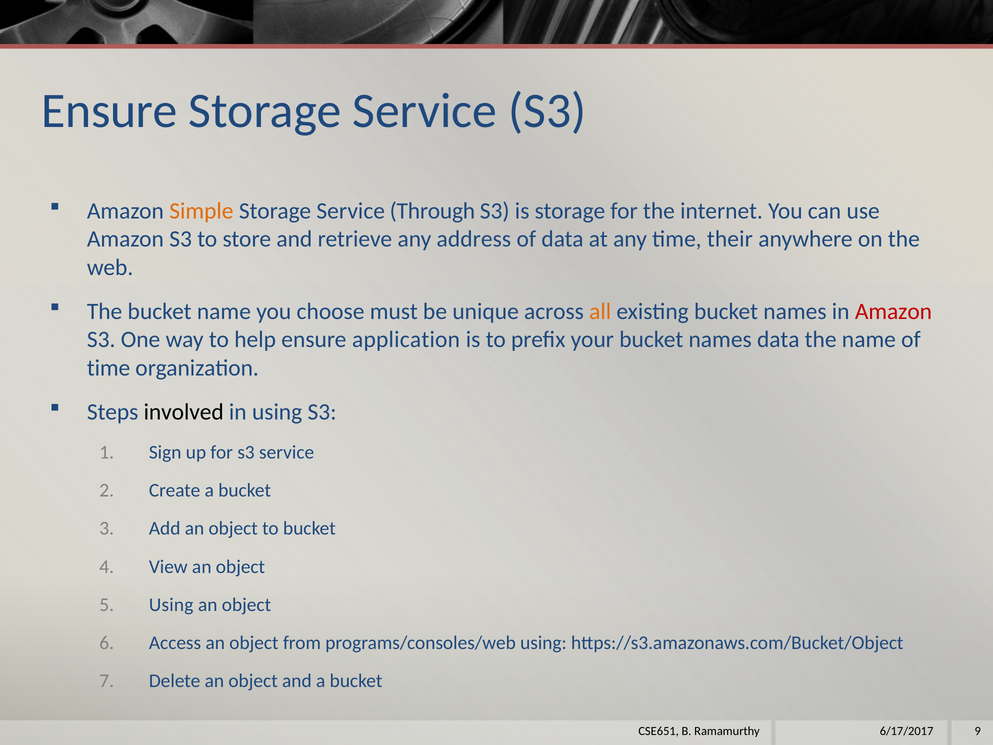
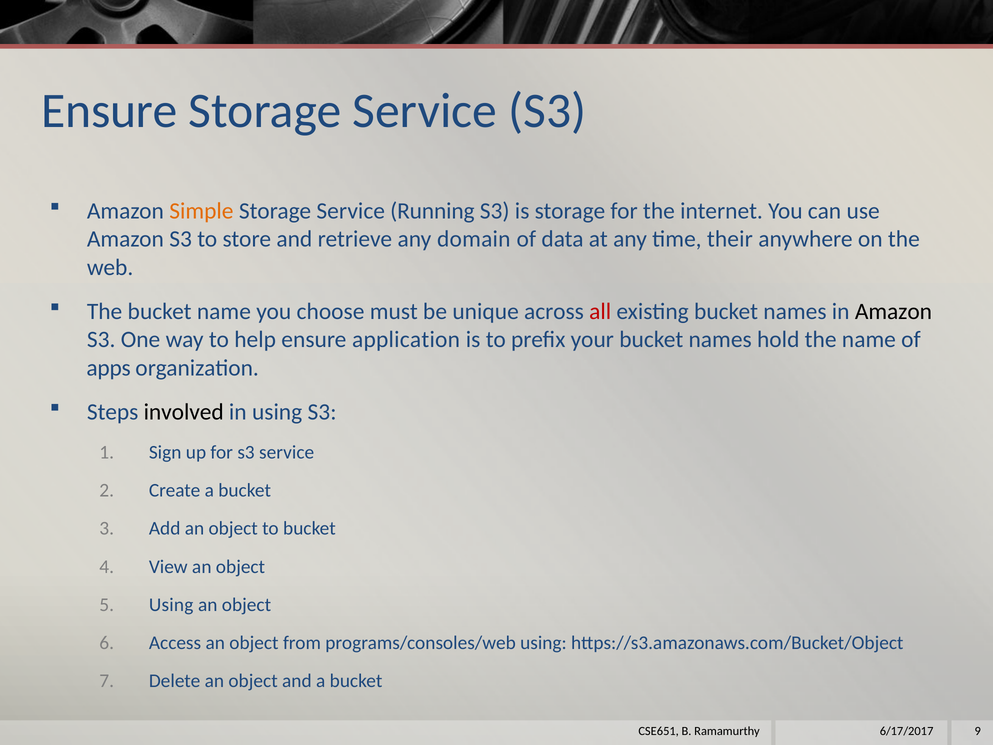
Through: Through -> Running (432, 211)
address: address -> domain (474, 239)
all colour: orange -> red (600, 311)
Amazon colour: red -> black (893, 311)
names data: data -> hold (778, 340)
time: time -> apps (109, 368)
